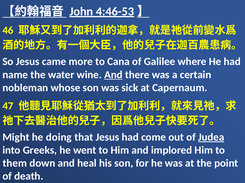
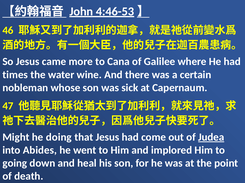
name: name -> times (15, 75)
And underline: present -> none (113, 75)
Greeks: Greeks -> Abides (40, 151)
them: them -> going (15, 164)
